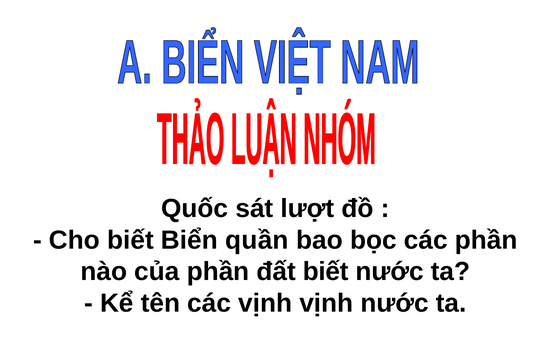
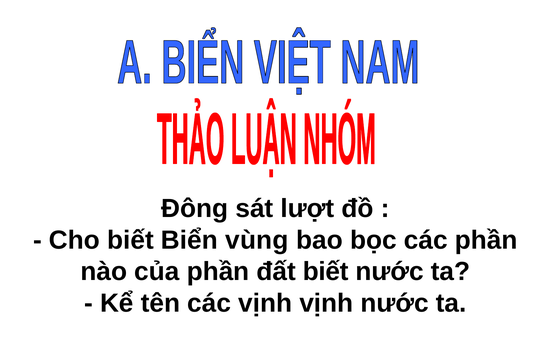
Quốc: Quốc -> Đông (195, 209)
quần: quần -> vùng (257, 240)
